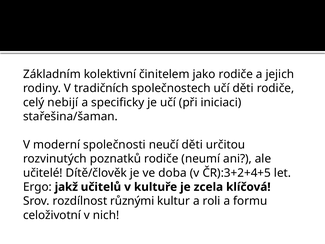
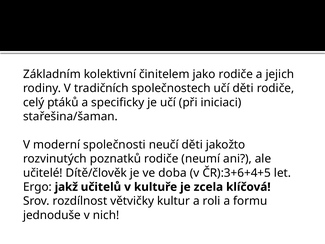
nebijí: nebijí -> ptáků (63, 102)
určitou: určitou -> jakožto (226, 145)
ČR):3+2+4+5: ČR):3+2+4+5 -> ČR):3+6+4+5 (237, 173)
různými: různými -> větvičky (132, 201)
celoživotní: celoživotní -> jednoduše (52, 215)
